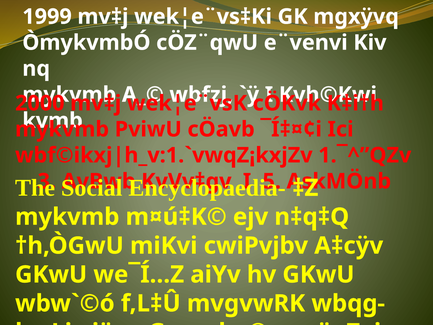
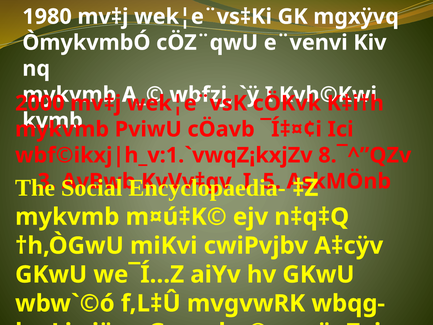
1999: 1999 -> 1980 (47, 17)
1.¯^”QZv: 1.¯^”QZv -> 8.¯^”QZv (365, 155)
